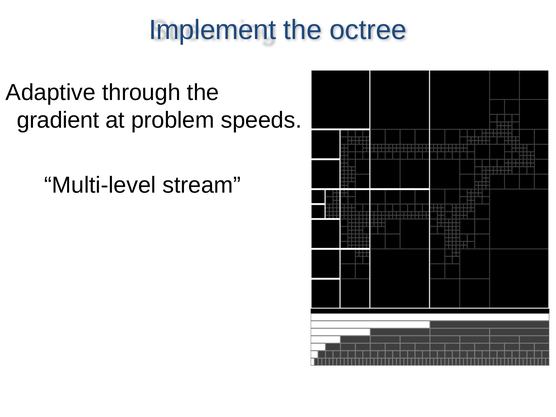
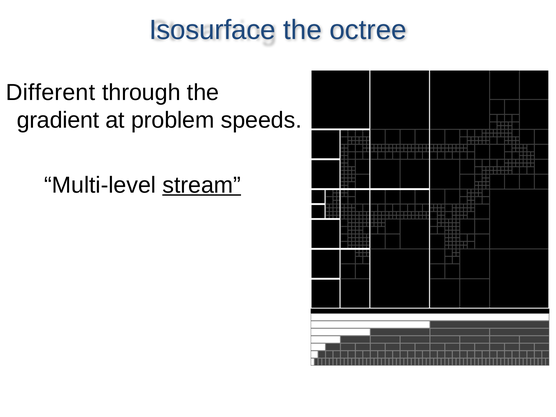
Implement: Implement -> Isosurface (212, 30)
Adaptive: Adaptive -> Different (50, 92)
stream underline: none -> present (202, 185)
